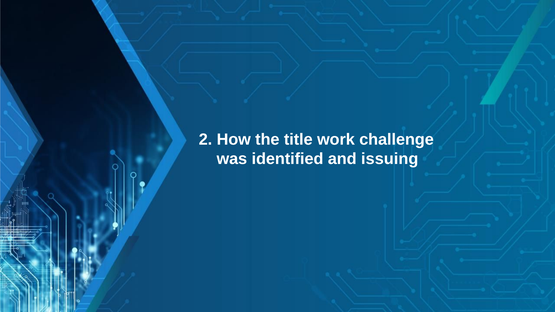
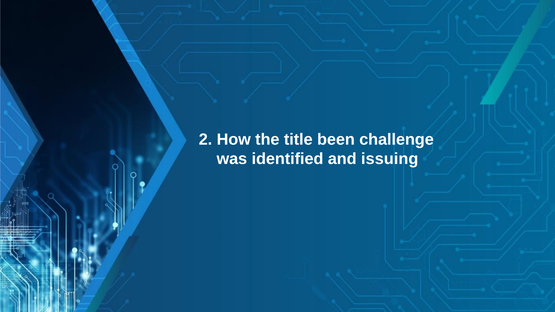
work: work -> been (336, 139)
